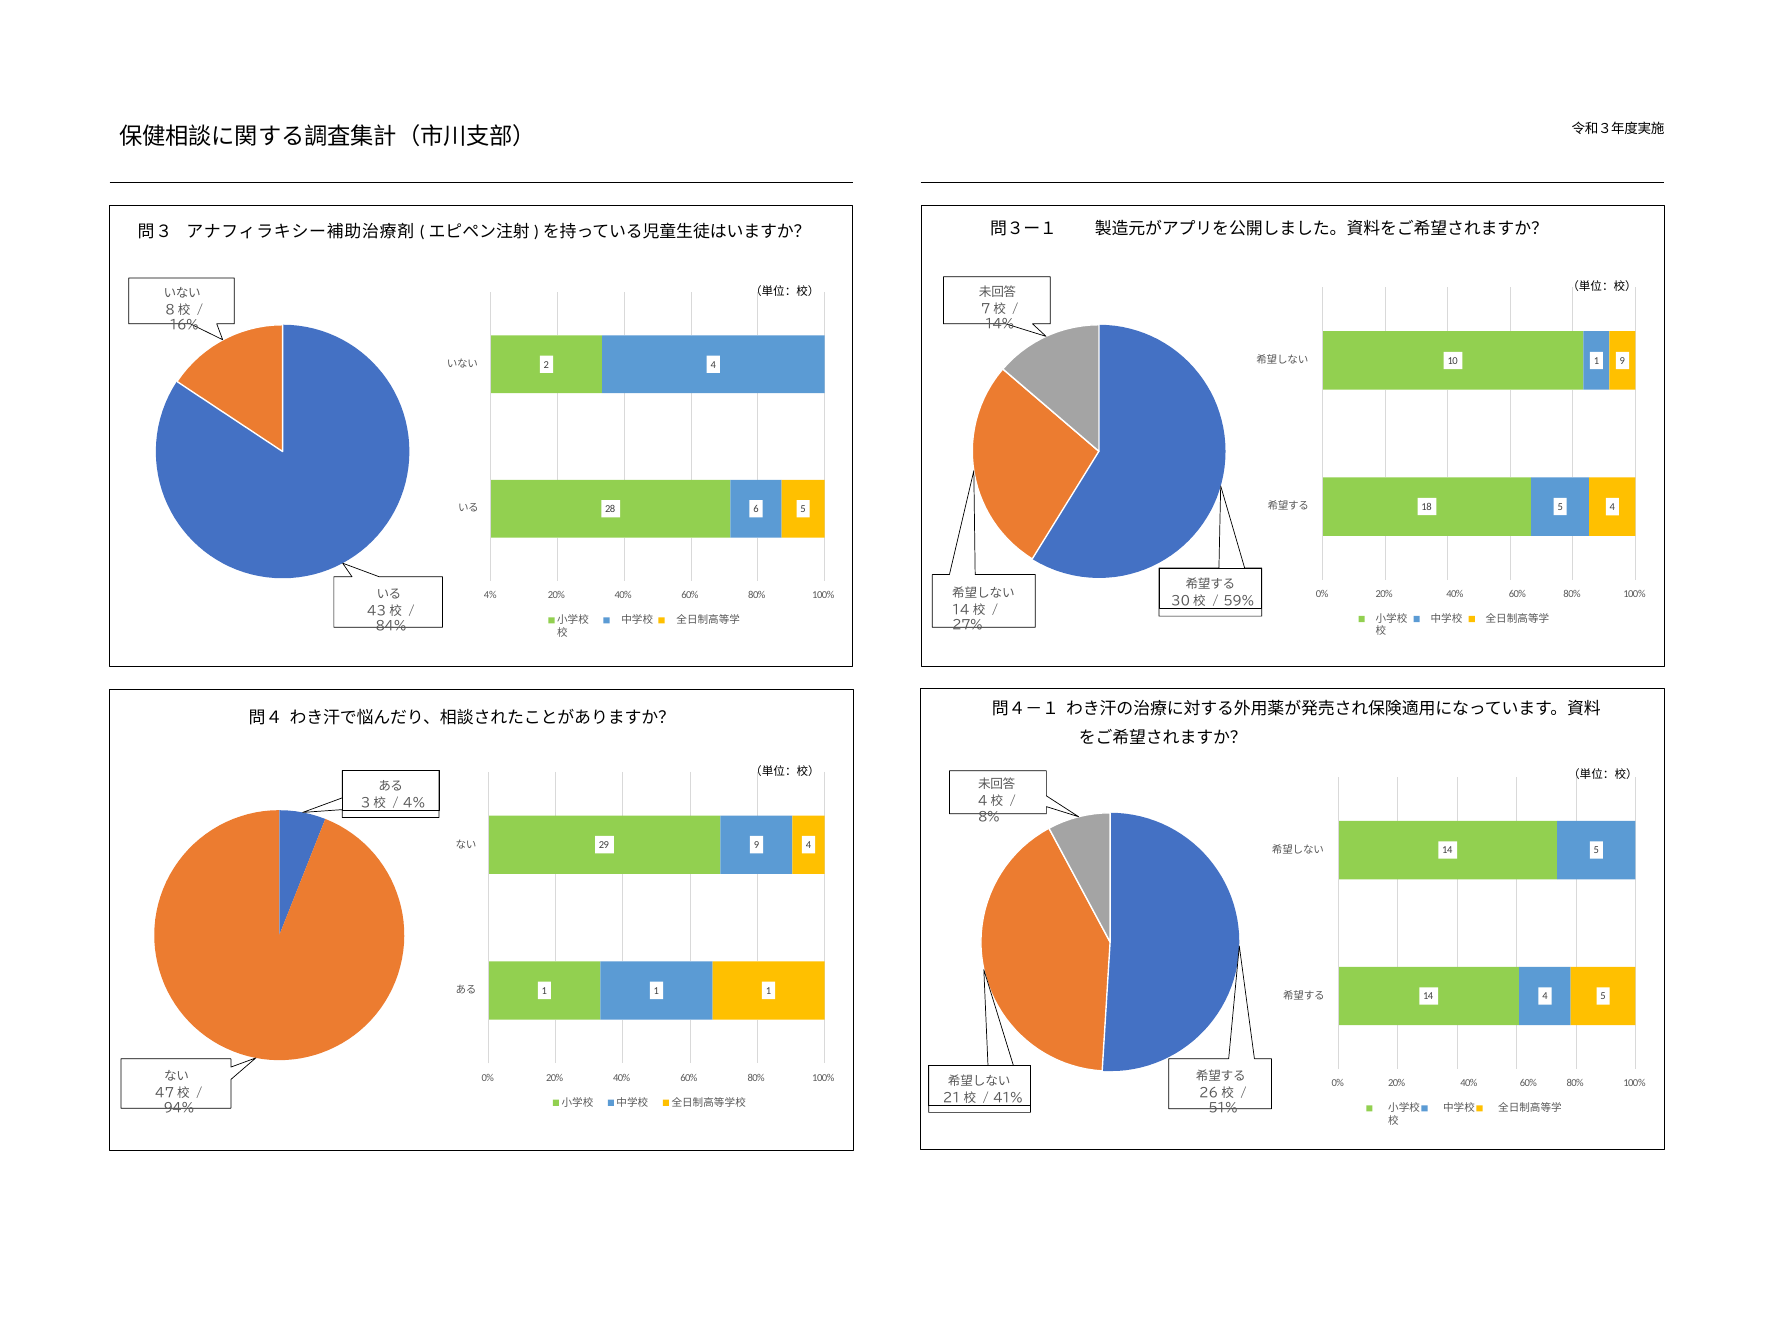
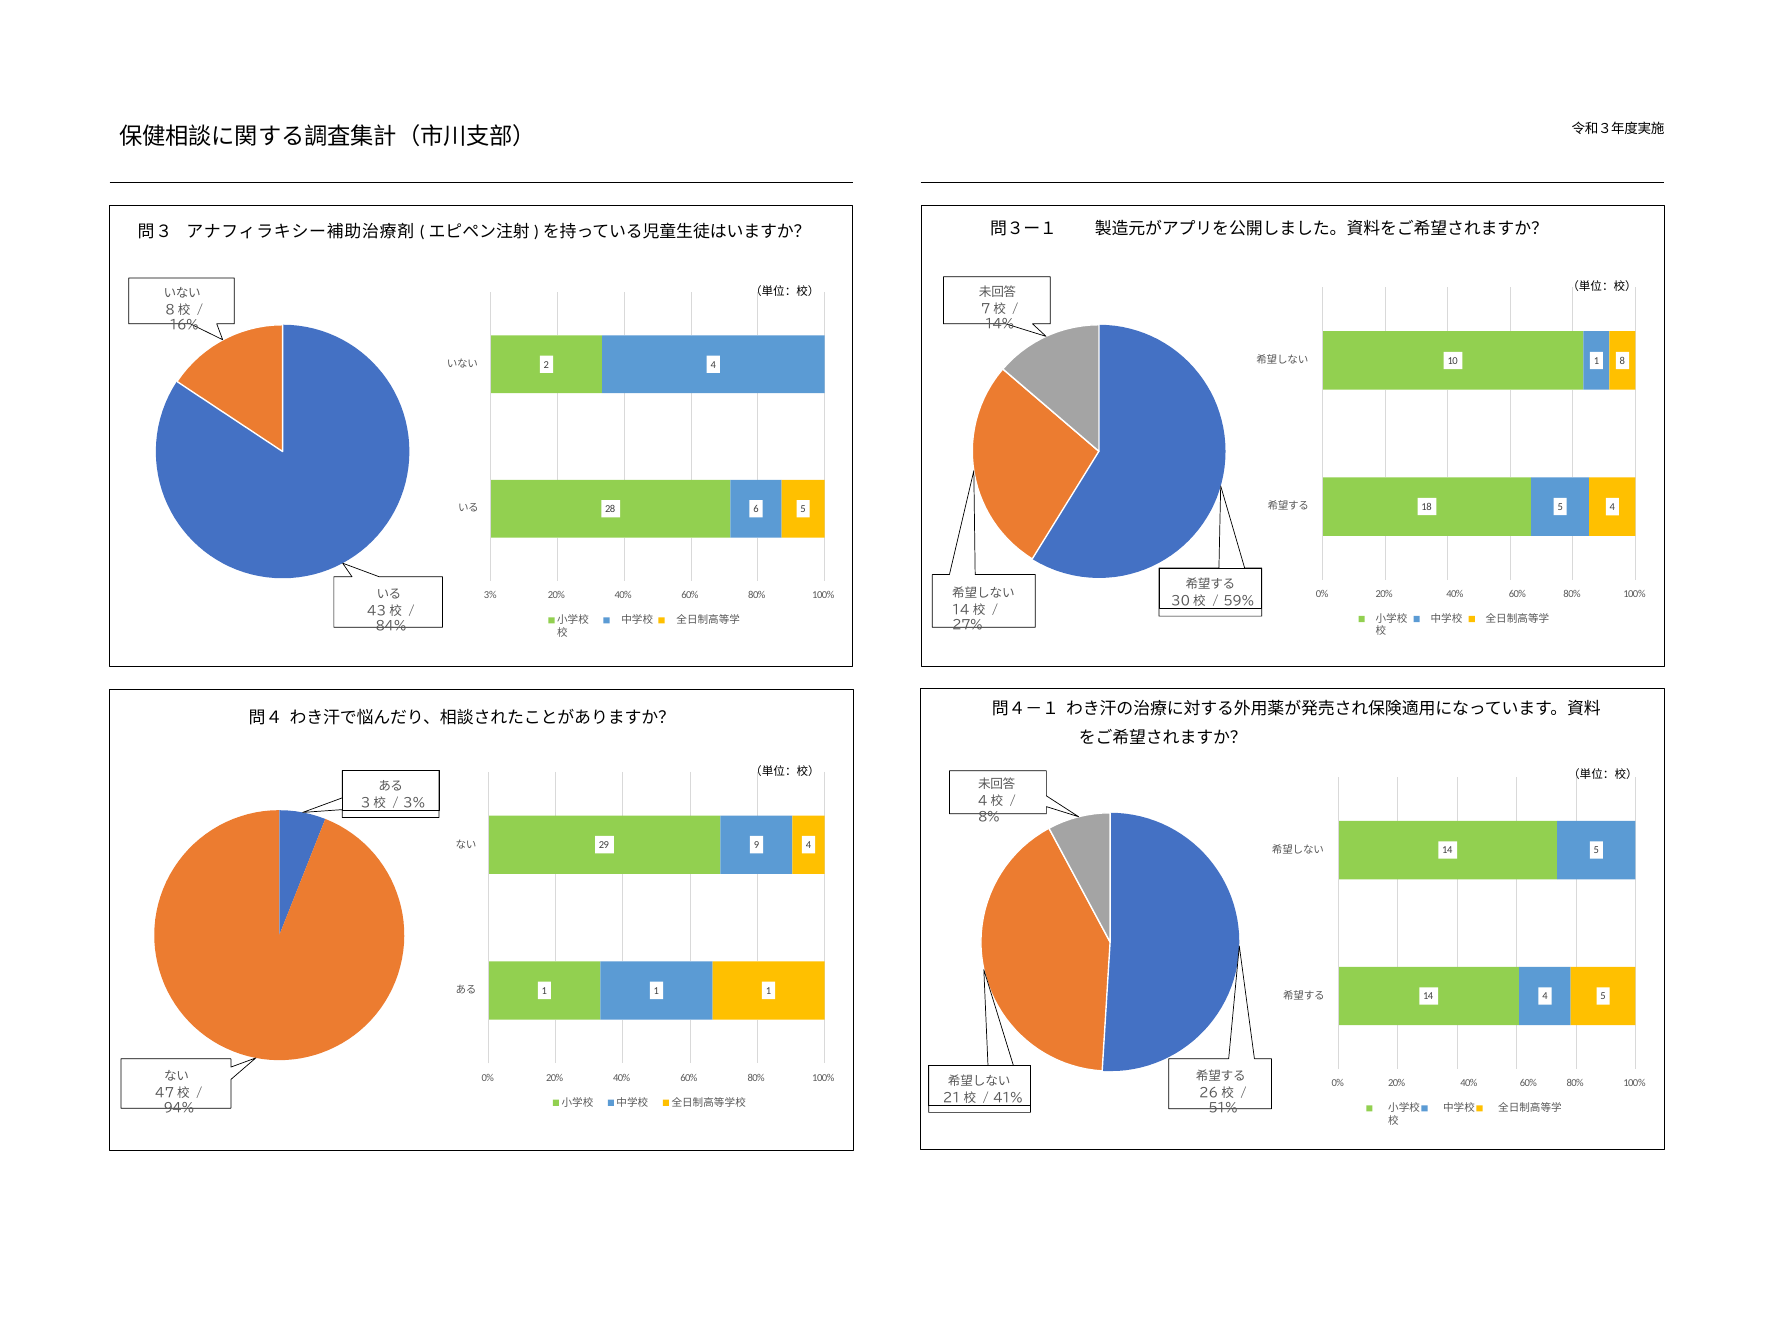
9: 9 -> 8 (1622, 361)
4%: 4% -> 3% (490, 595)
4%: 4% -> 3% (414, 803)
